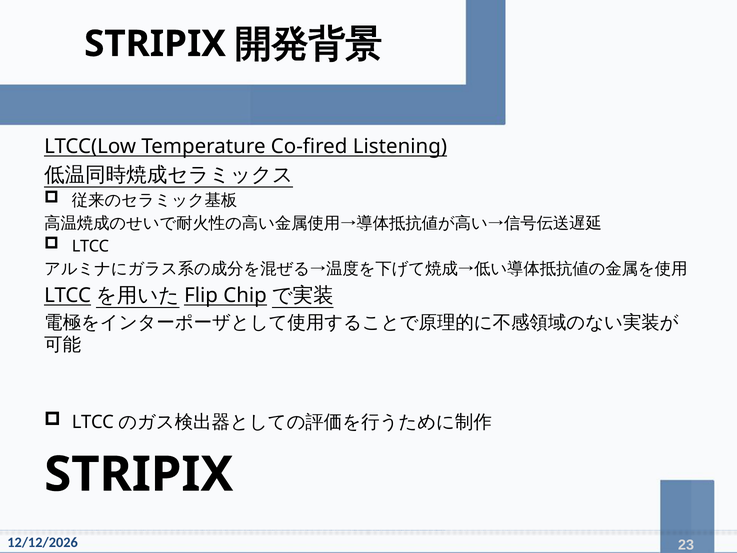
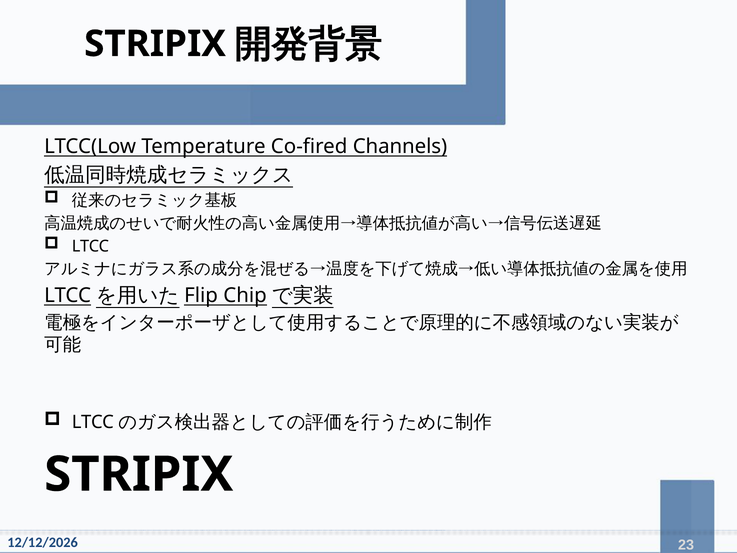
Listening: Listening -> Channels (400, 146)
